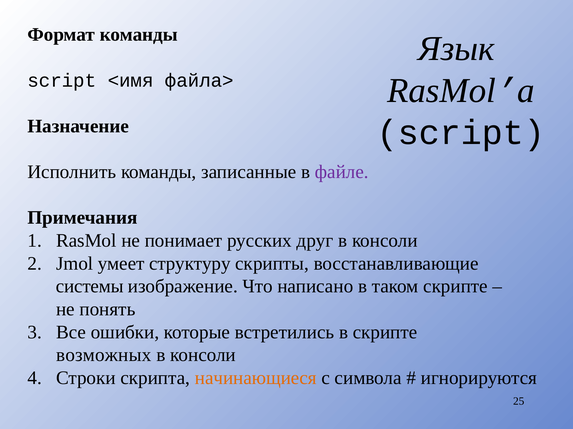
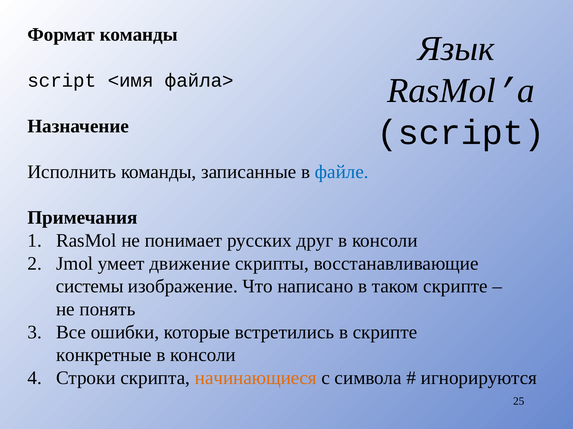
файле colour: purple -> blue (342, 172)
структуру: структуру -> движение (190, 264)
возможных: возможных -> конкретные (104, 356)
